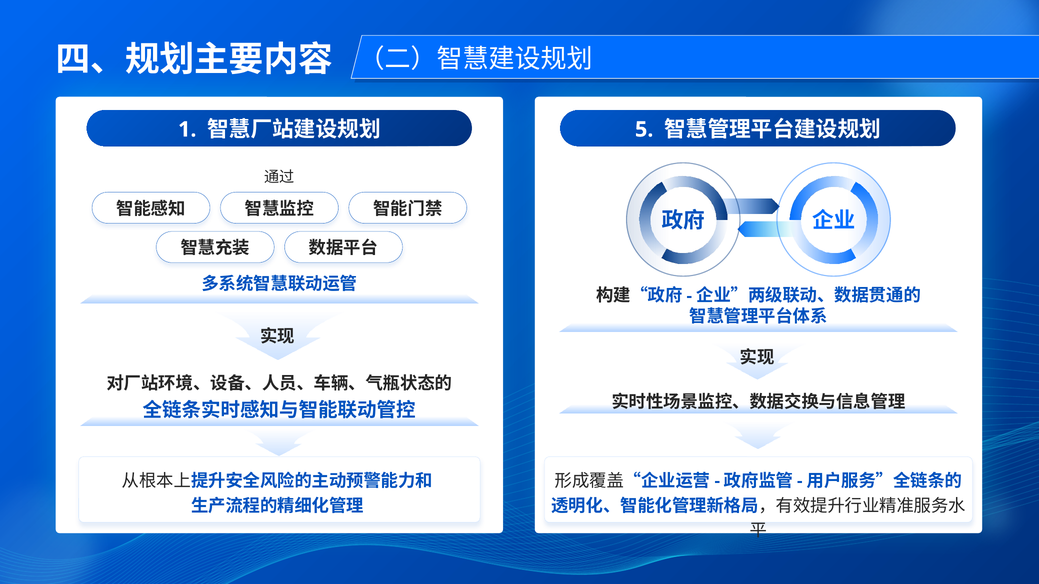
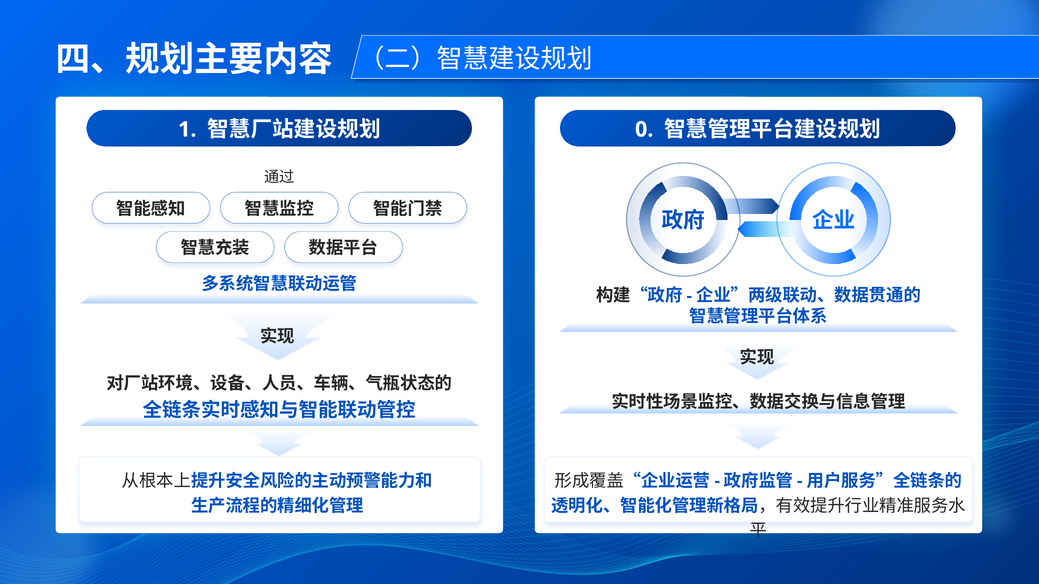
5: 5 -> 0 (644, 130)
